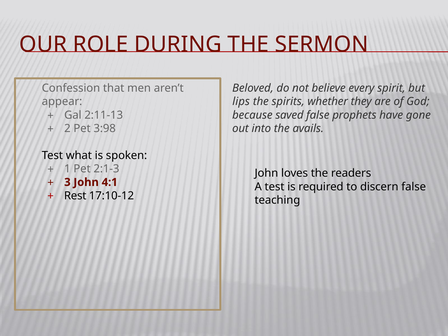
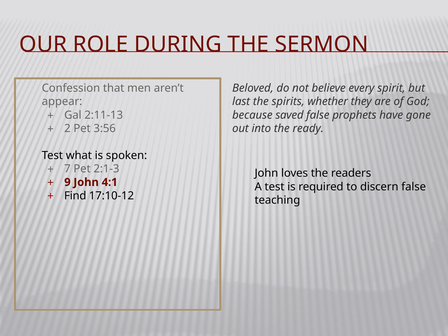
lips: lips -> last (241, 102)
avails: avails -> ready (308, 128)
3:98: 3:98 -> 3:56 (105, 128)
1: 1 -> 7 (67, 169)
3: 3 -> 9 (67, 182)
Rest: Rest -> Find (75, 196)
